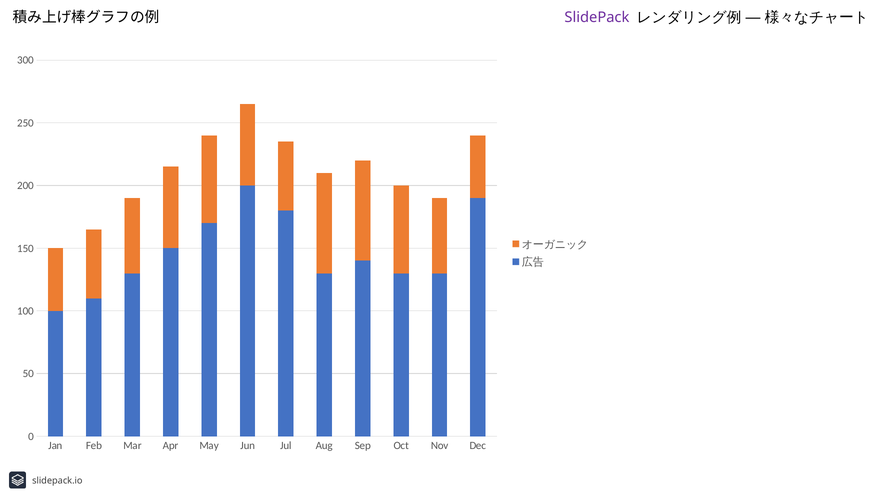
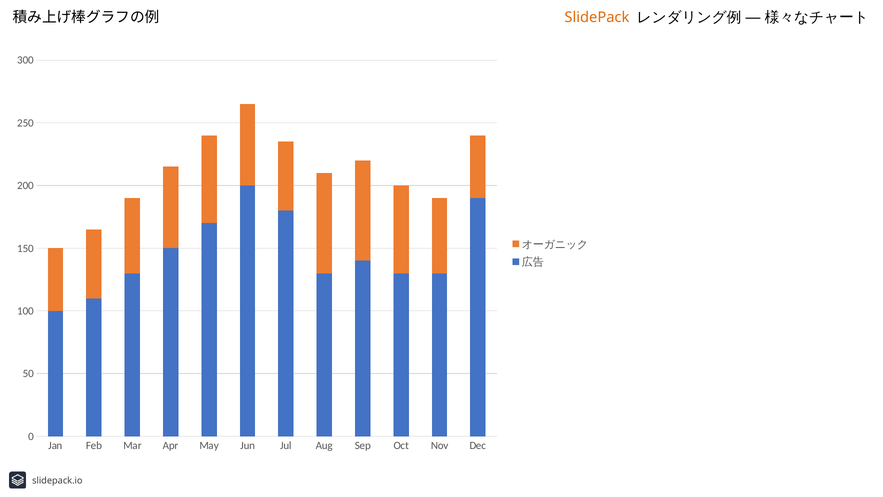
SlidePack colour: purple -> orange (597, 17)
